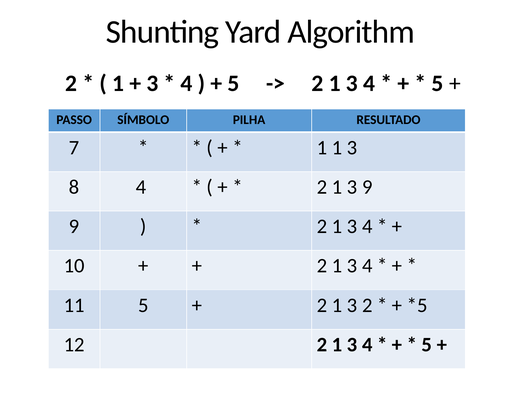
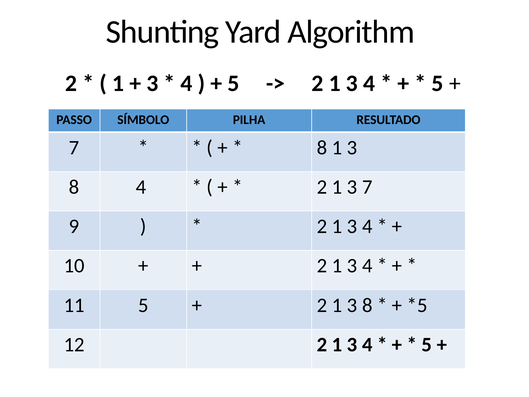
1: 1 -> 8 (322, 148)
3 9: 9 -> 7 (367, 187)
2 1 3 2: 2 -> 8 (367, 305)
